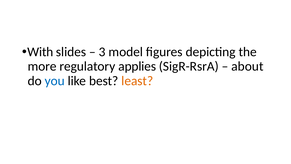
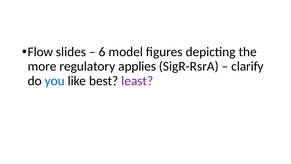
With: With -> Flow (40, 52)
3: 3 -> 6 (102, 52)
about: about -> clarify (247, 66)
least colour: orange -> purple (137, 81)
